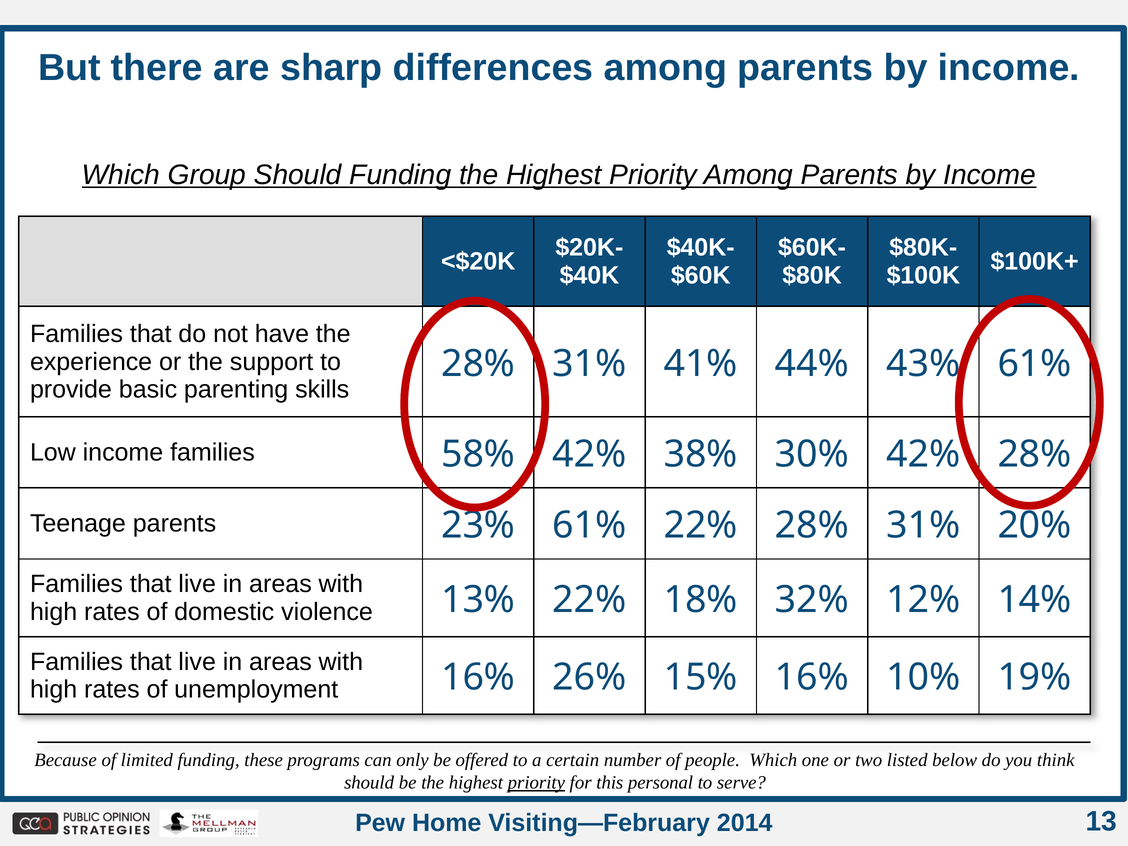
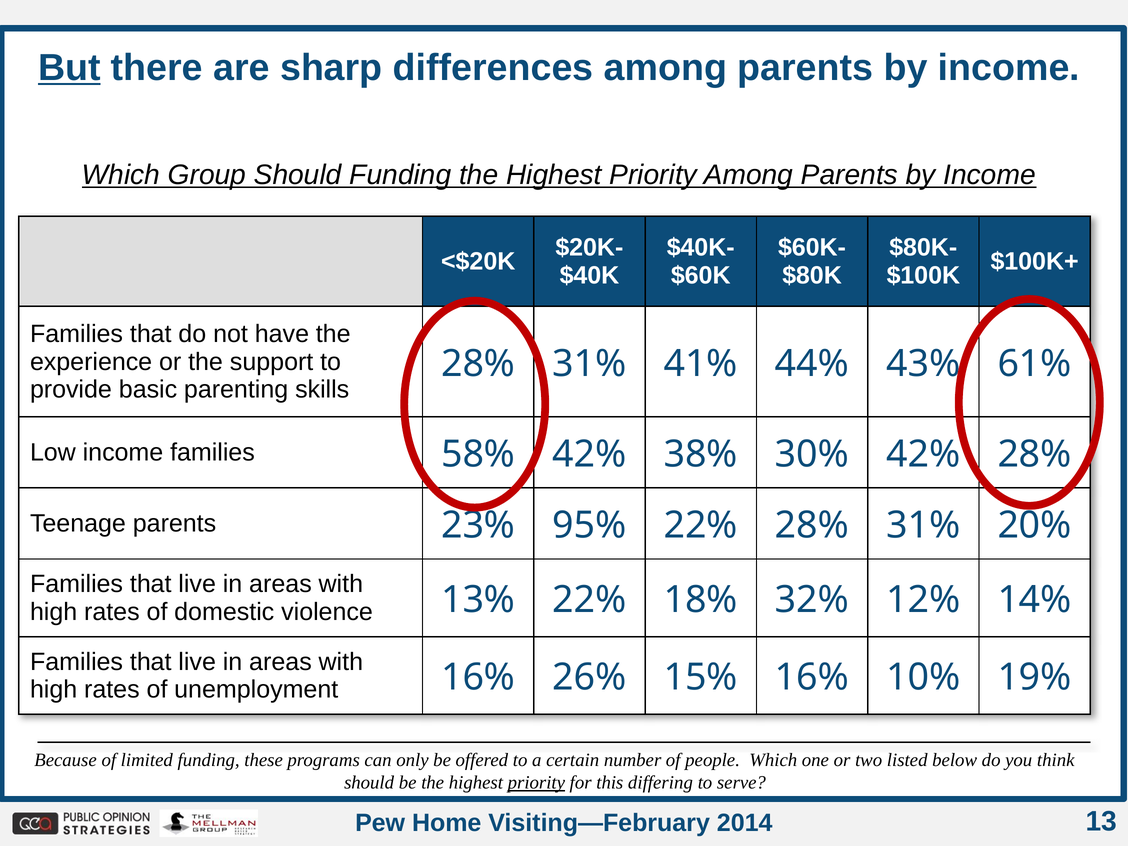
But underline: none -> present (69, 68)
23% 61%: 61% -> 95% (589, 526)
personal: personal -> differing (660, 783)
